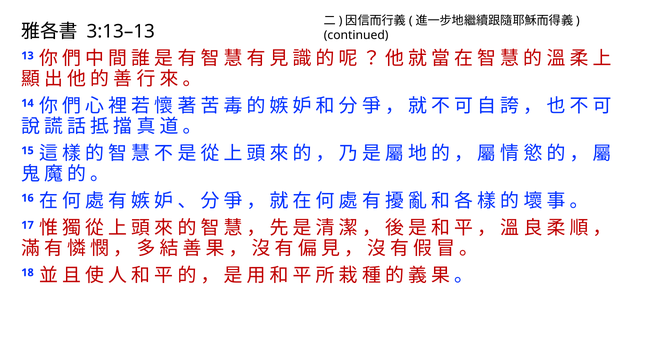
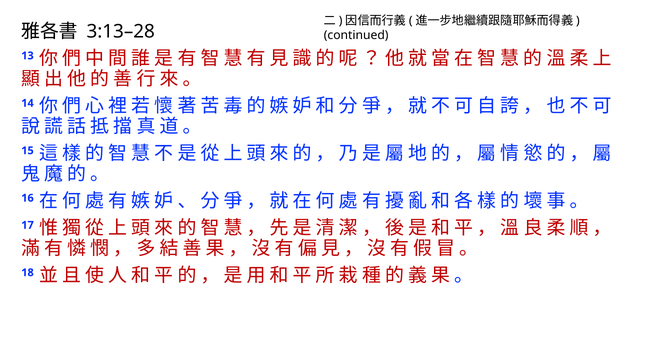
3:13–13: 3:13–13 -> 3:13–28 (121, 32)
